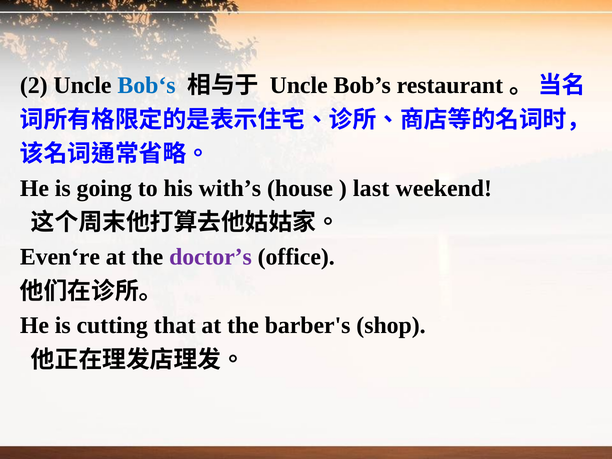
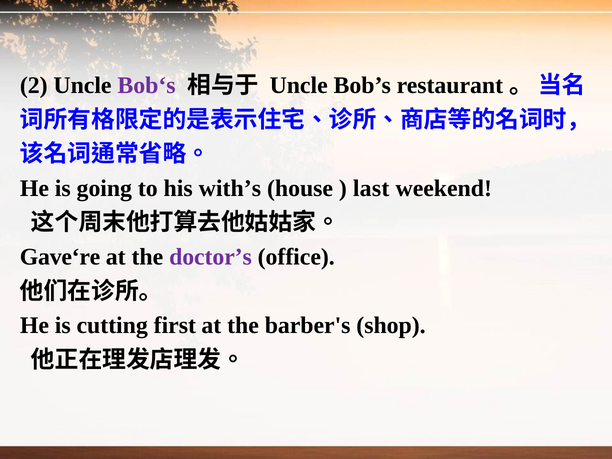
Bob‘s colour: blue -> purple (147, 85)
Even‘re: Even‘re -> Gave‘re (60, 257)
that: that -> first (175, 325)
